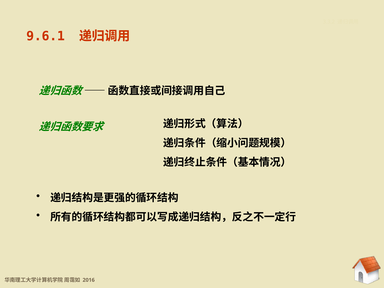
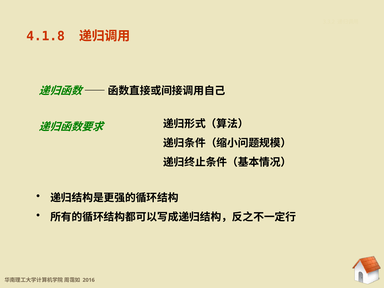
9.6.1: 9.6.1 -> 4.1.8 (46, 36)
